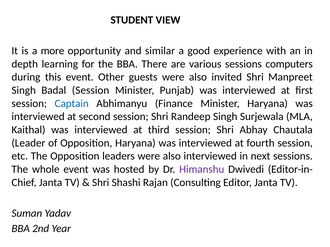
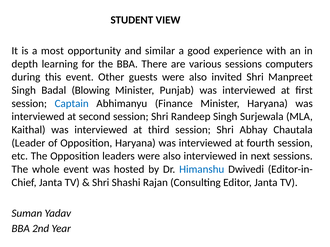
more: more -> most (52, 51)
Badal Session: Session -> Blowing (91, 90)
Himanshu colour: purple -> blue (202, 170)
